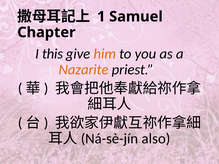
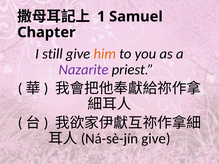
this: this -> still (52, 54)
Nazarite colour: orange -> purple (84, 70)
also: also -> give (156, 139)
